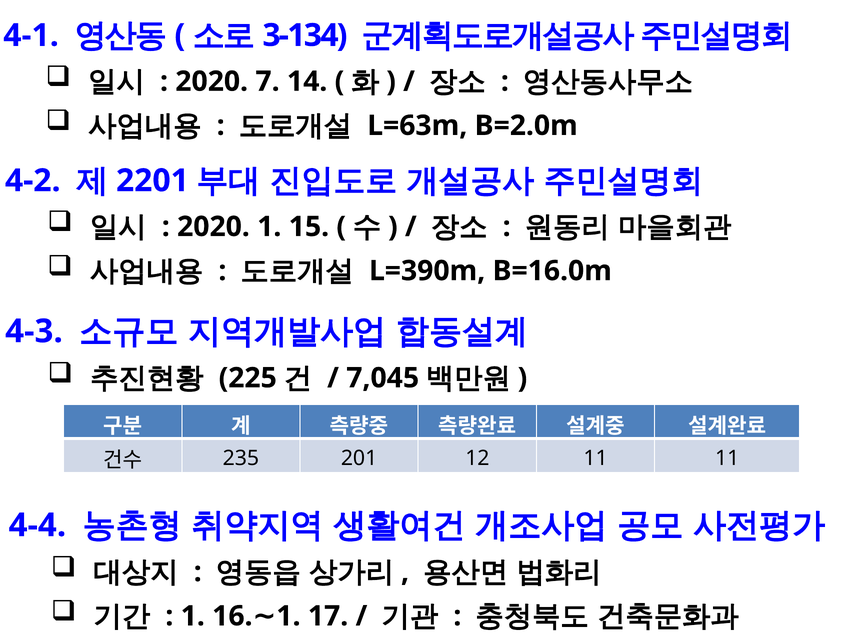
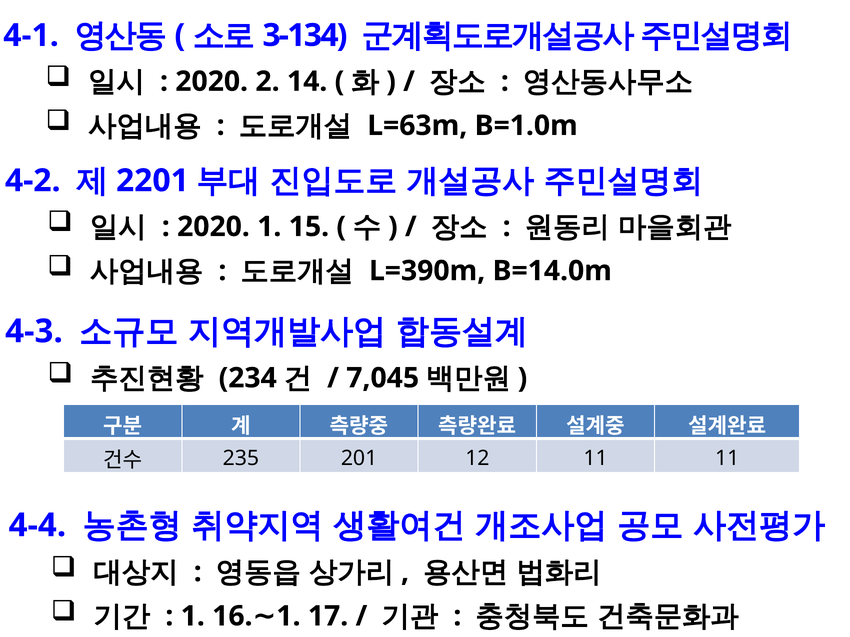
7: 7 -> 2 (268, 82)
B=2.0m: B=2.0m -> B=1.0m (526, 126)
B=16.0m: B=16.0m -> B=14.0m (552, 271)
225: 225 -> 234 (248, 378)
